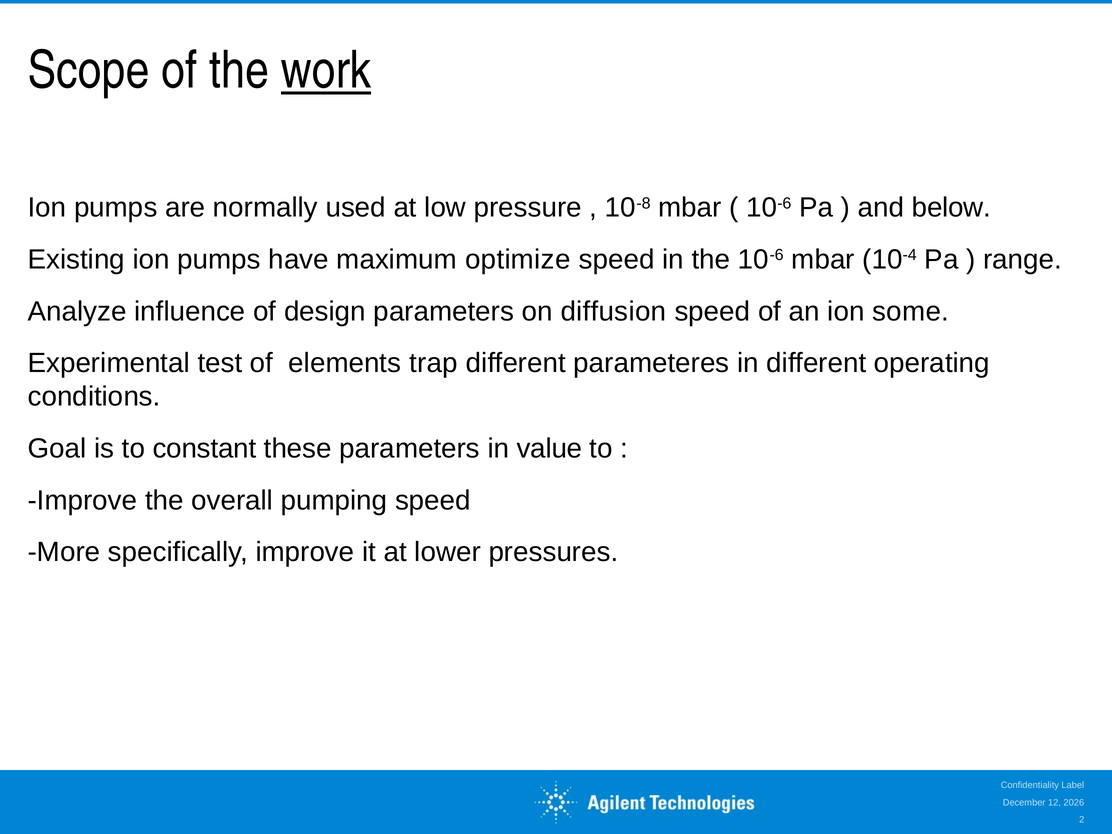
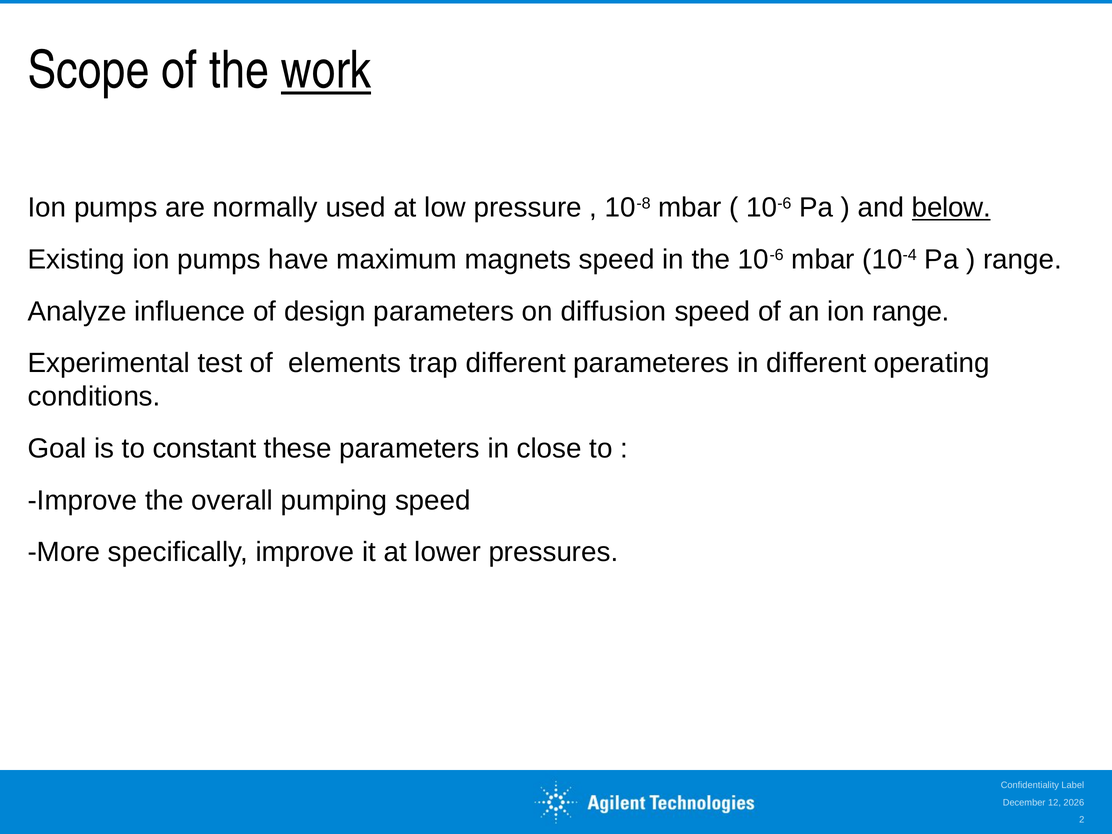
below underline: none -> present (951, 208)
optimize: optimize -> magnets (518, 260)
ion some: some -> range (911, 311)
value: value -> close (549, 449)
